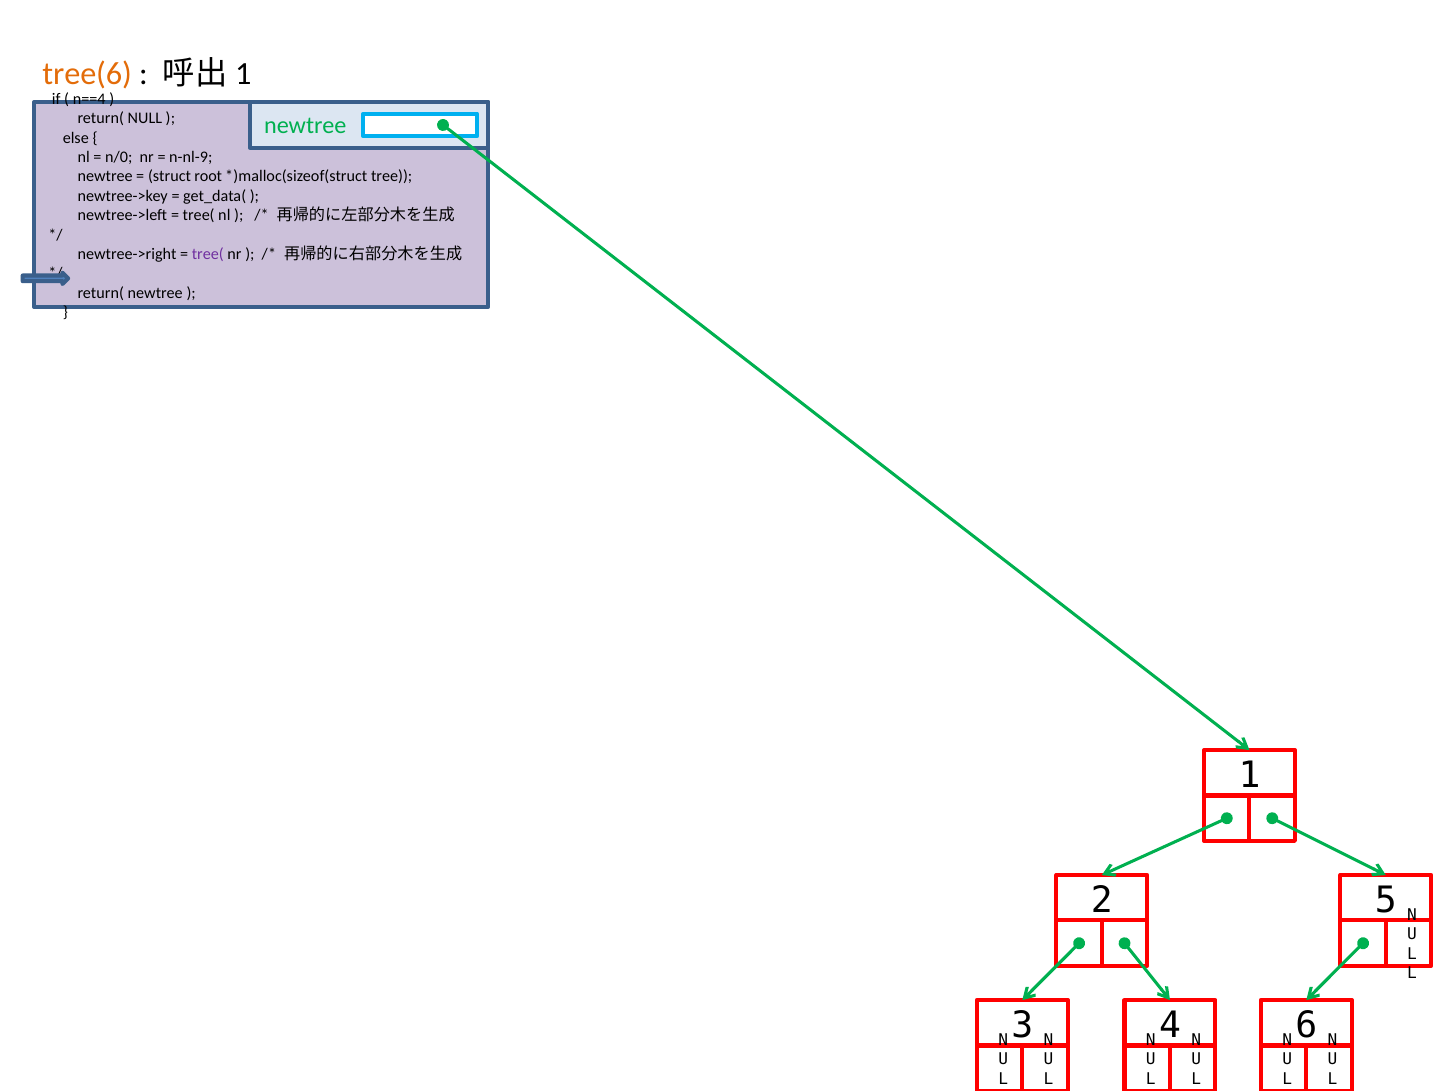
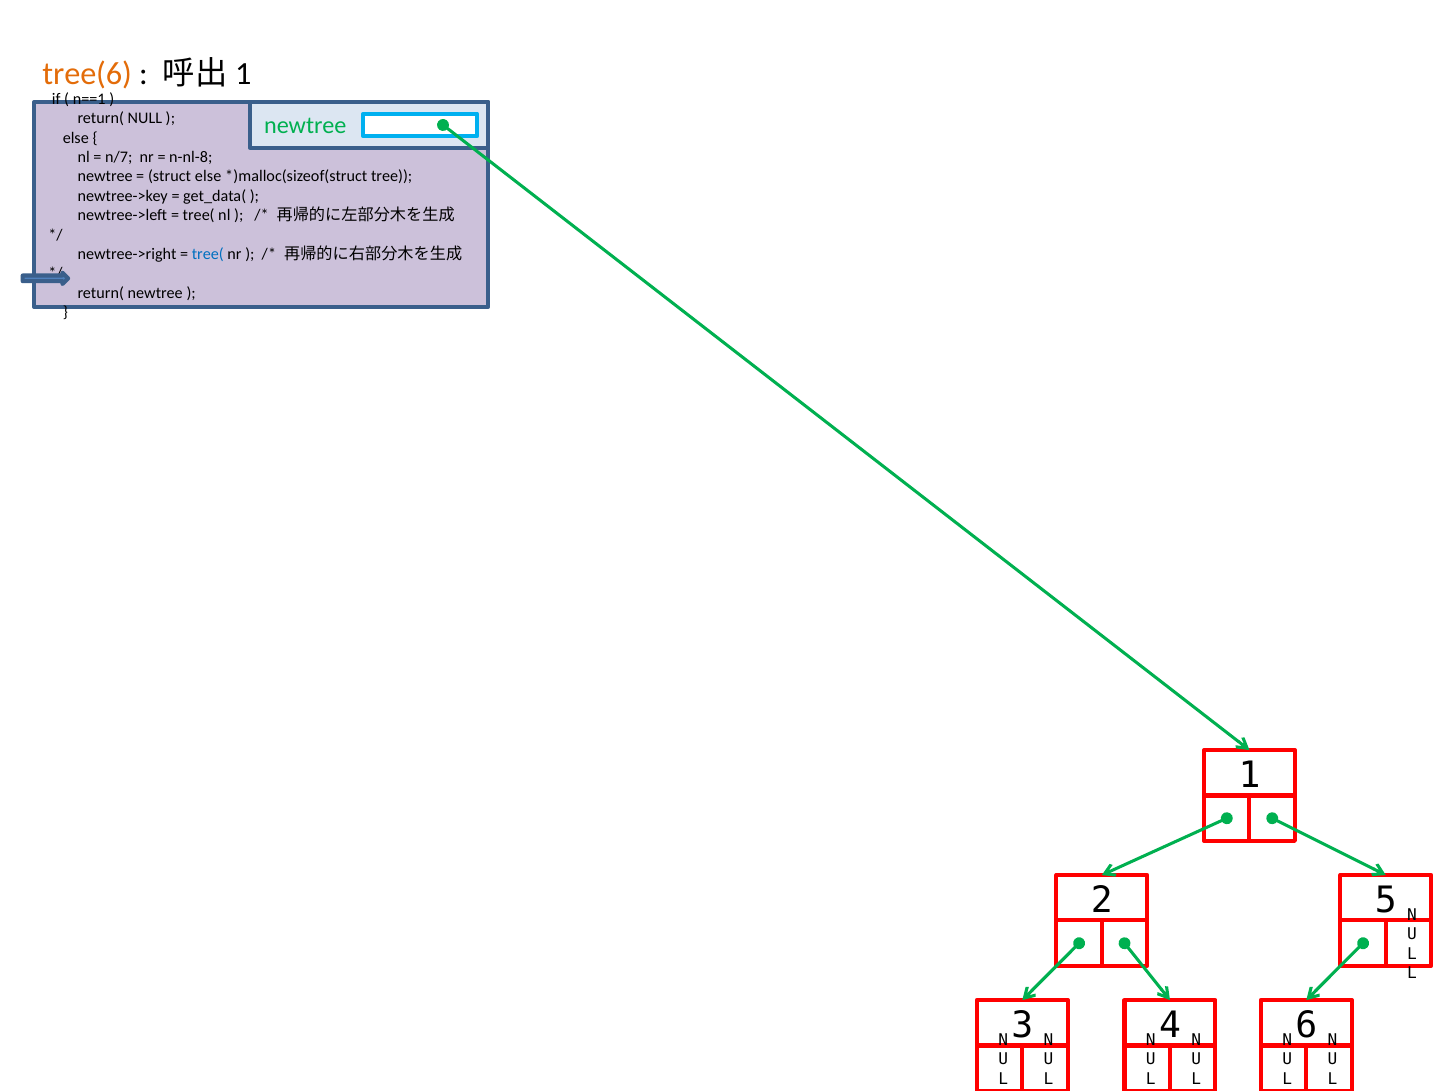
n==4: n==4 -> n==1 (89, 99)
n/0: n/0 -> n/7 (119, 157)
n-nl-9: n-nl-9 -> n-nl-8 (191, 157)
struct root: root -> else (208, 177)
tree( colour: purple -> blue (208, 254)
